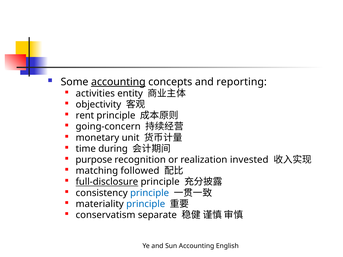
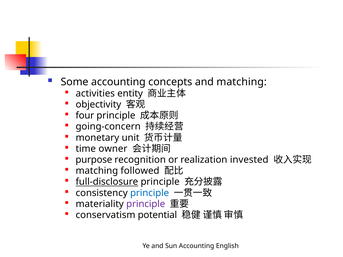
accounting underline: present -> none (118, 82)
and reporting: reporting -> matching (242, 82)
rent: rent -> four (85, 116)
during: during -> owner (113, 149)
principle colour: blue -> purple (146, 204)
separate: separate -> potential (157, 215)
